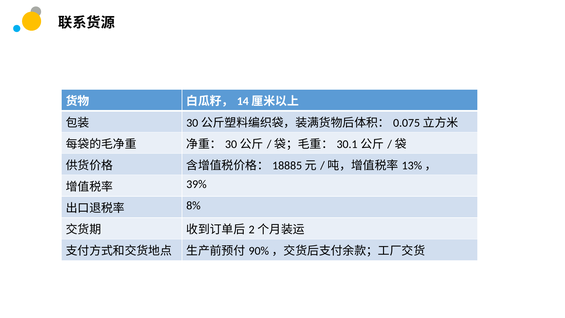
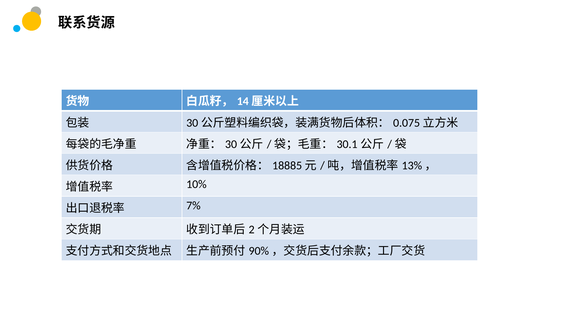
39%: 39% -> 10% (196, 184)
8%: 8% -> 7% (193, 206)
